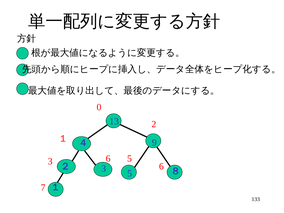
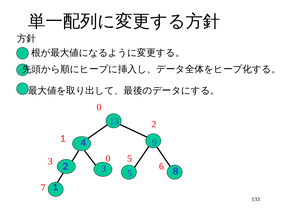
3 6: 6 -> 0 (108, 159)
